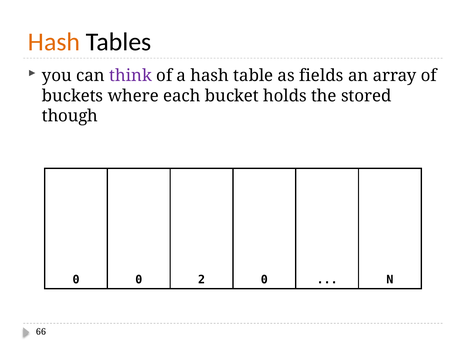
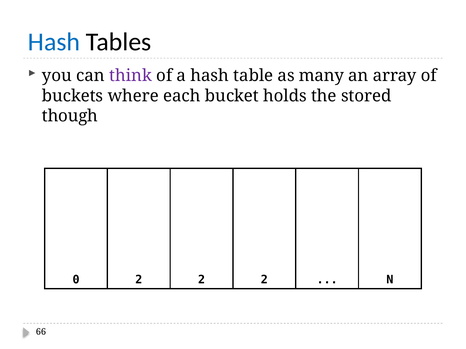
Hash colour: orange -> blue (54, 42)
fields: fields -> many (321, 76)
0 0: 0 -> 2 (139, 280)
0: 0 -> 2 (264, 280)
